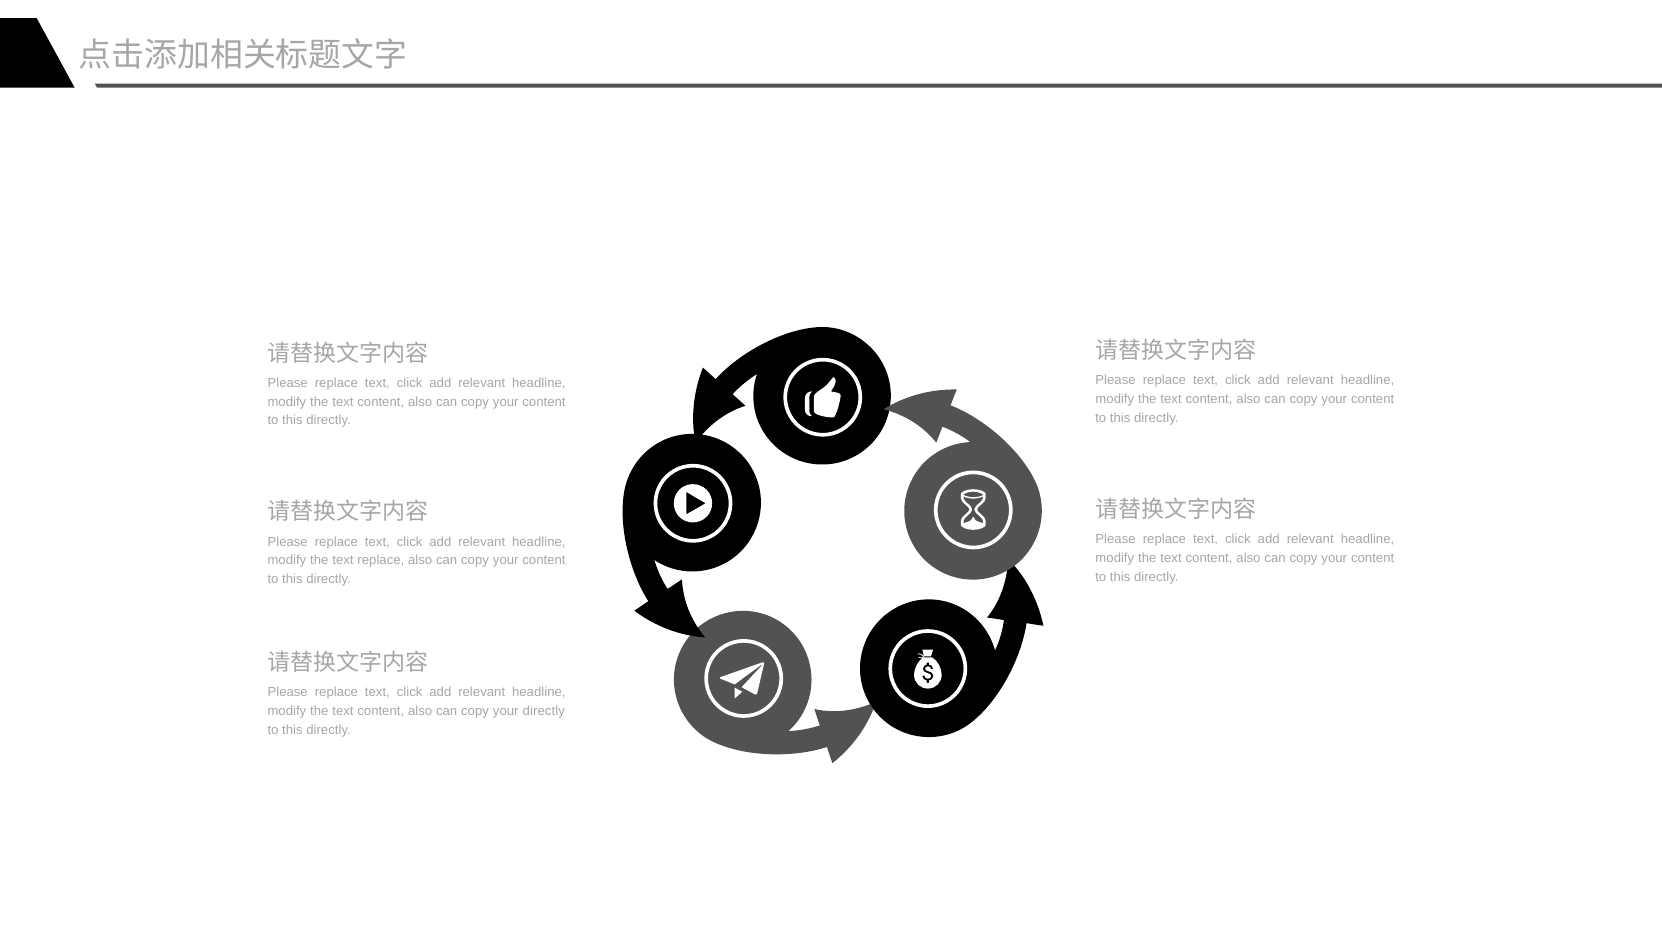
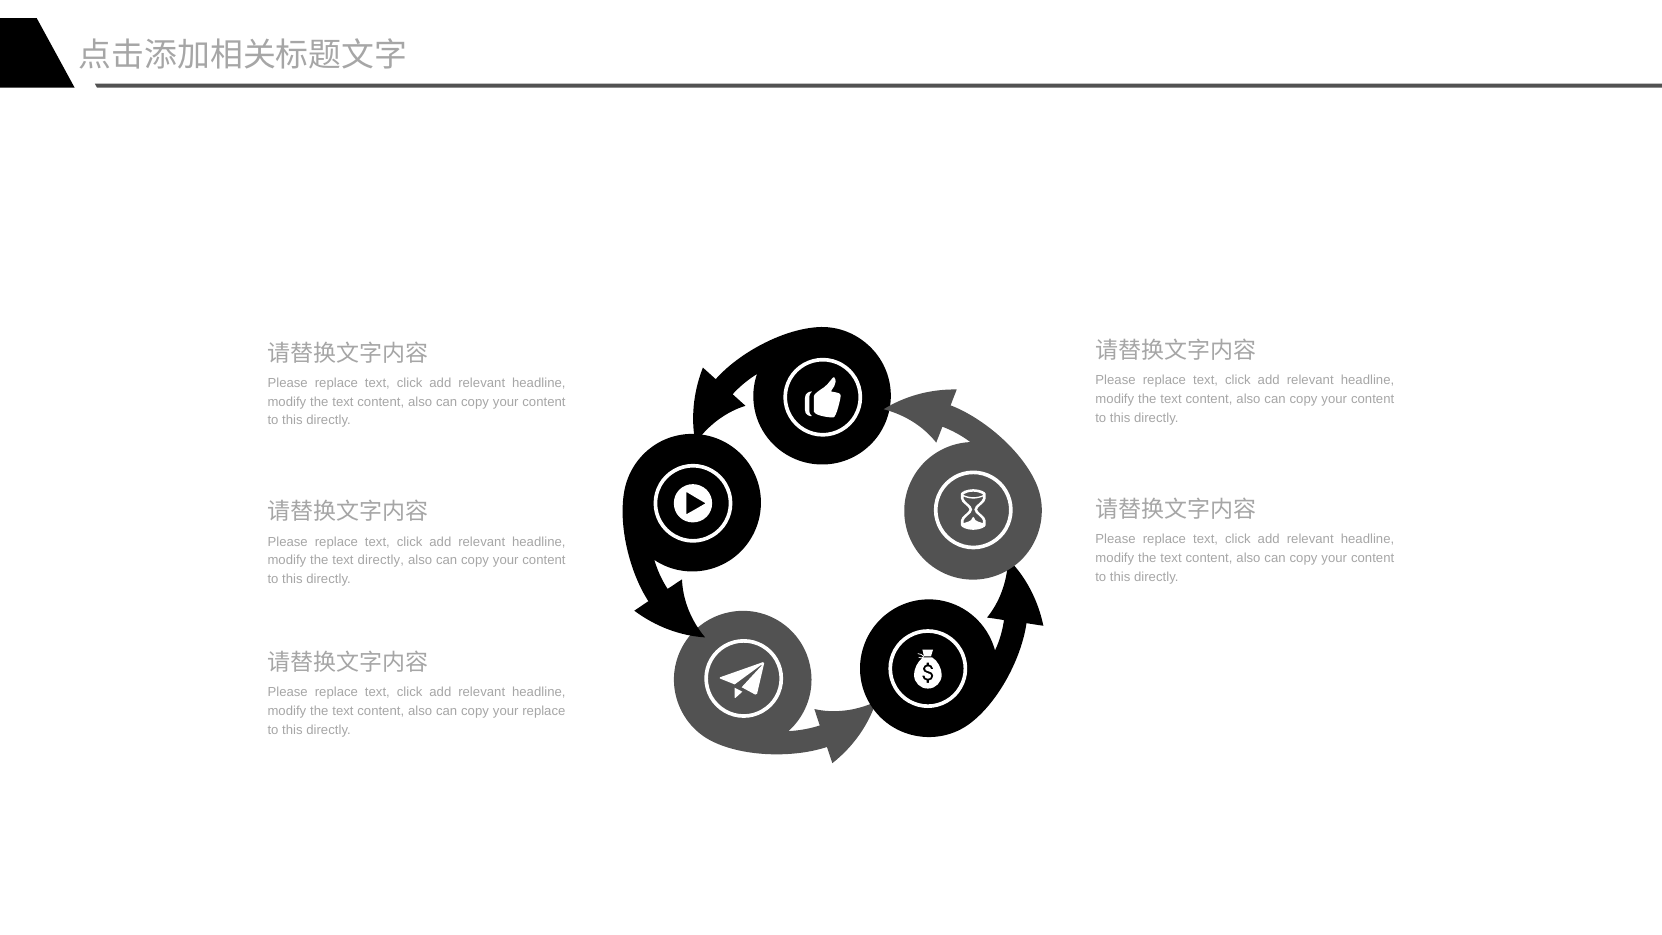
text replace: replace -> directly (381, 560)
your directly: directly -> replace (544, 711)
